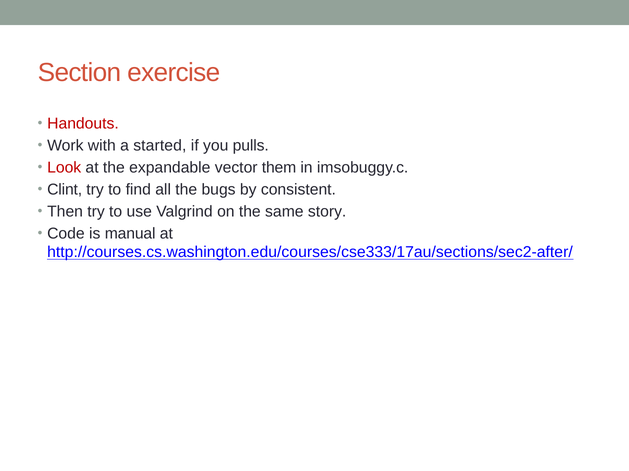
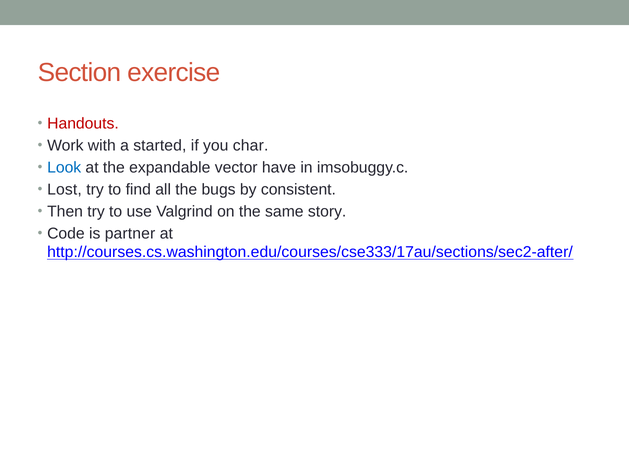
pulls: pulls -> char (251, 146)
Look colour: red -> blue (64, 168)
them: them -> have (279, 168)
Clint: Clint -> Lost (65, 190)
manual: manual -> partner (130, 234)
